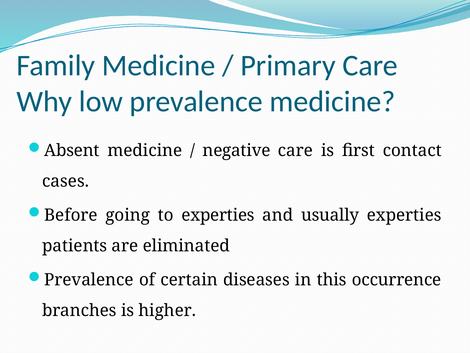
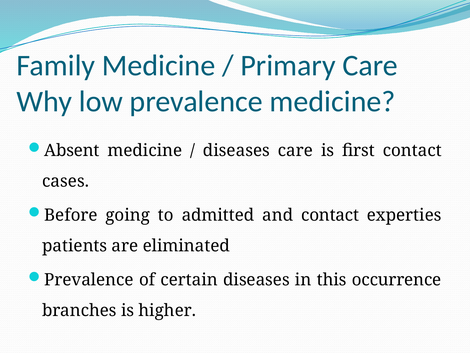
negative: negative -> diseases (236, 150)
to experties: experties -> admitted (218, 215)
and usually: usually -> contact (330, 215)
